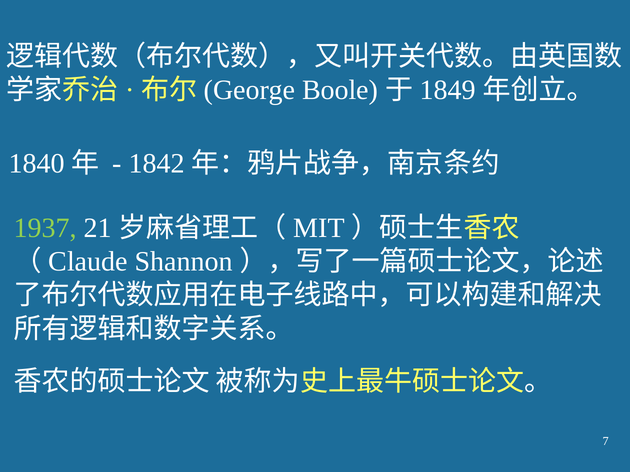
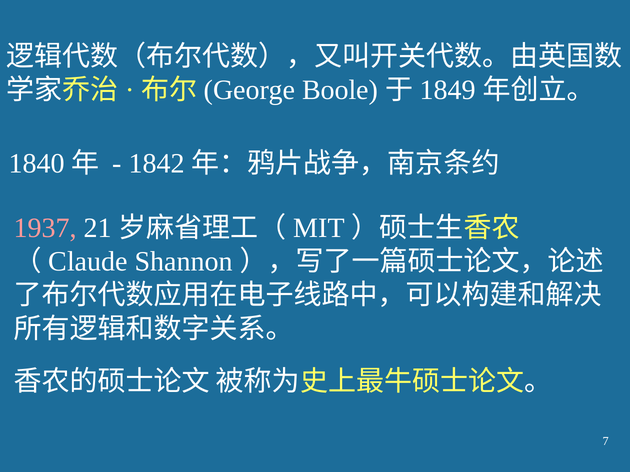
1937 colour: light green -> pink (45, 228)
